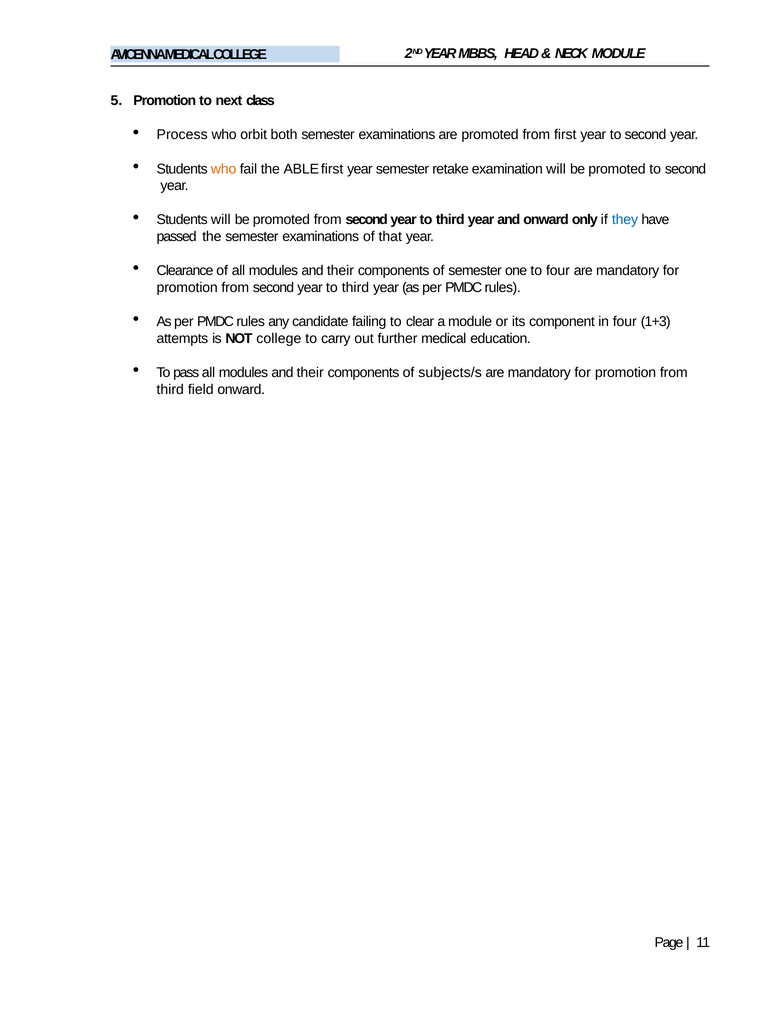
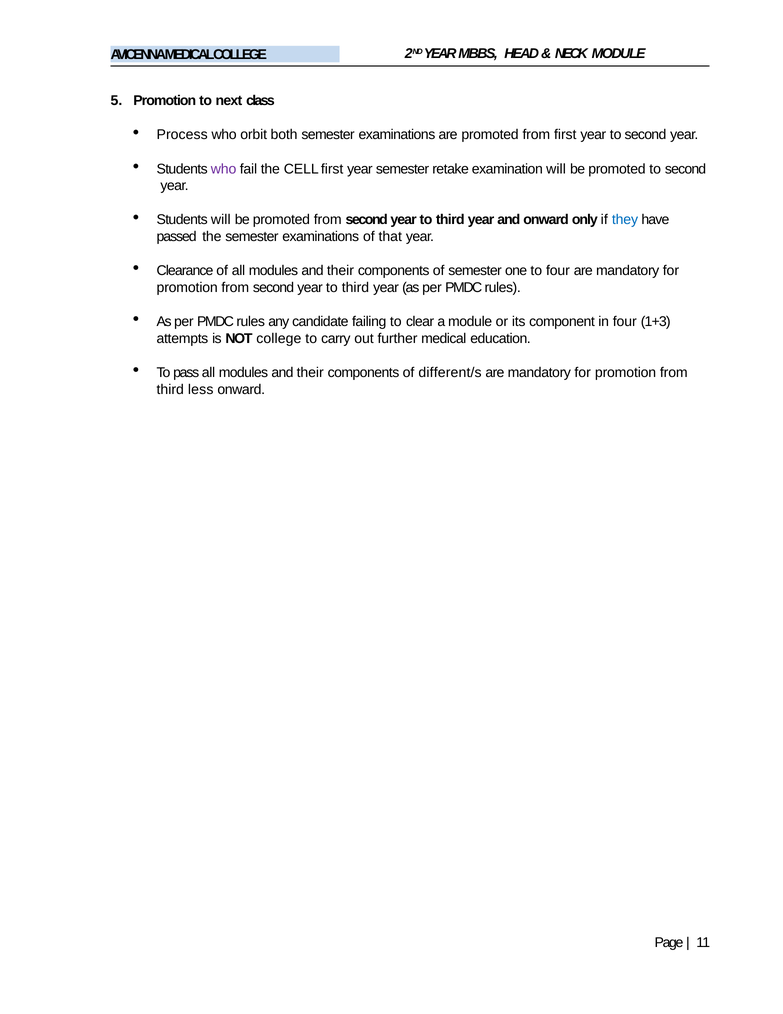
who colour: orange -> purple (224, 169)
ABLE: ABLE -> CELL (301, 169)
subjects/s: subjects/s -> different/s (450, 372)
field: field -> less (201, 389)
